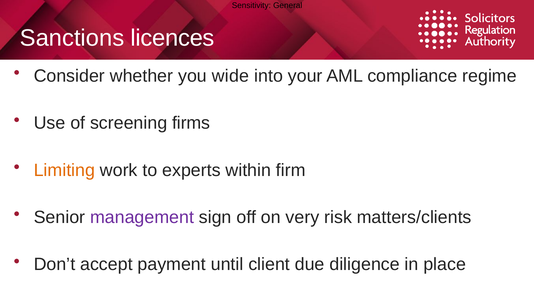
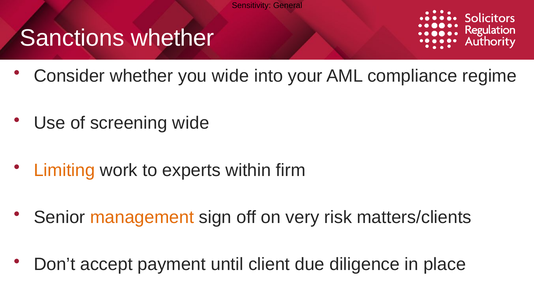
Sanctions licences: licences -> whether (172, 38)
screening firms: firms -> wide (191, 123)
management colour: purple -> orange (142, 218)
